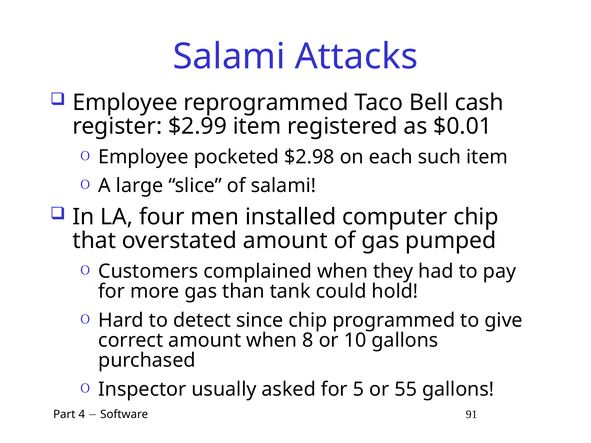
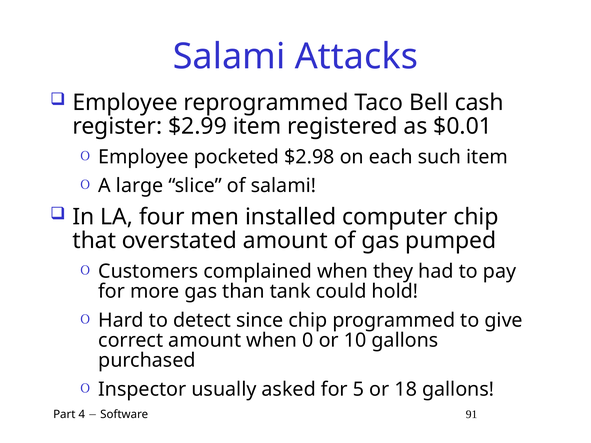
8: 8 -> 0 (308, 341)
55: 55 -> 18 (406, 390)
